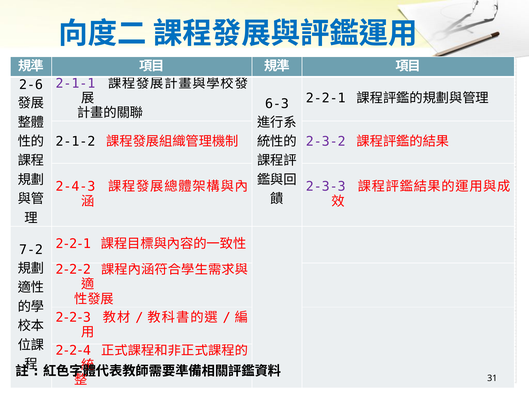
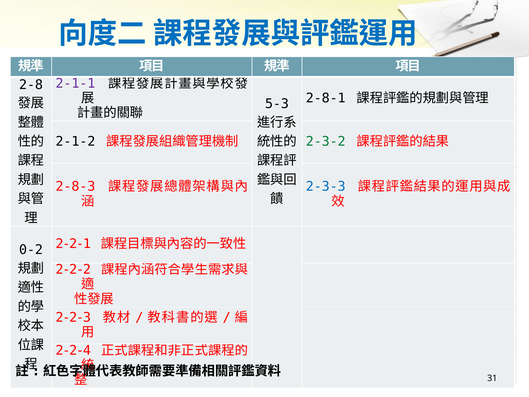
2-6: 2-6 -> 2-8 (31, 85)
2-2-1: 2-2-1 -> 2-8-1 (326, 98)
6-3: 6-3 -> 5-3 (277, 104)
2-3-2 colour: purple -> green (326, 141)
2-4-3: 2-4-3 -> 2-8-3 (75, 187)
2-3-3 colour: purple -> blue (326, 187)
7-2: 7-2 -> 0-2 (31, 250)
